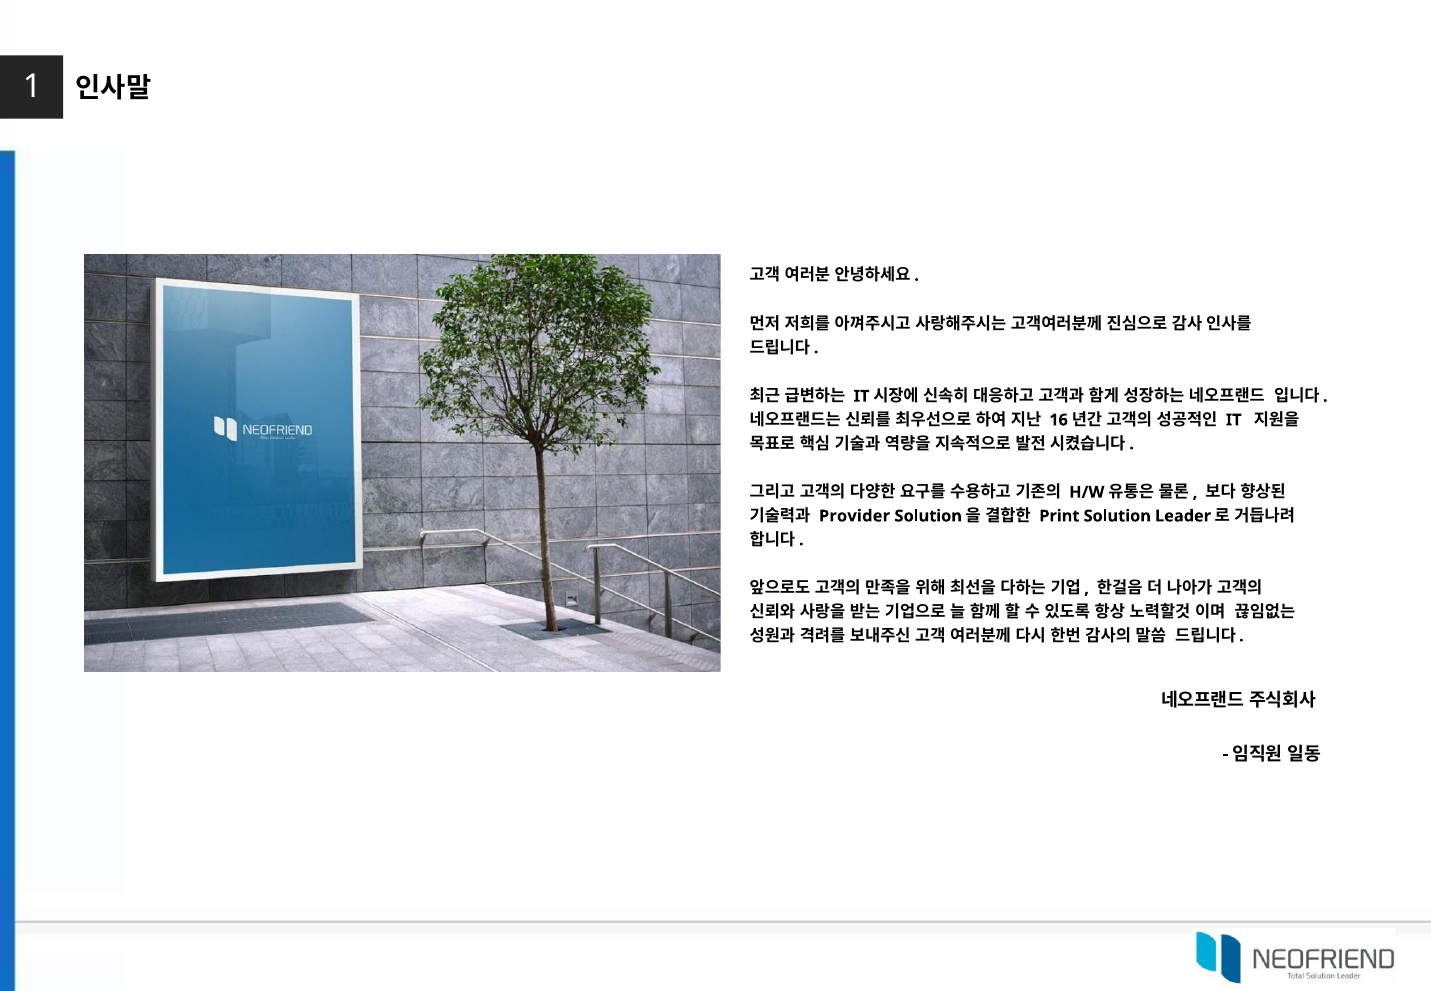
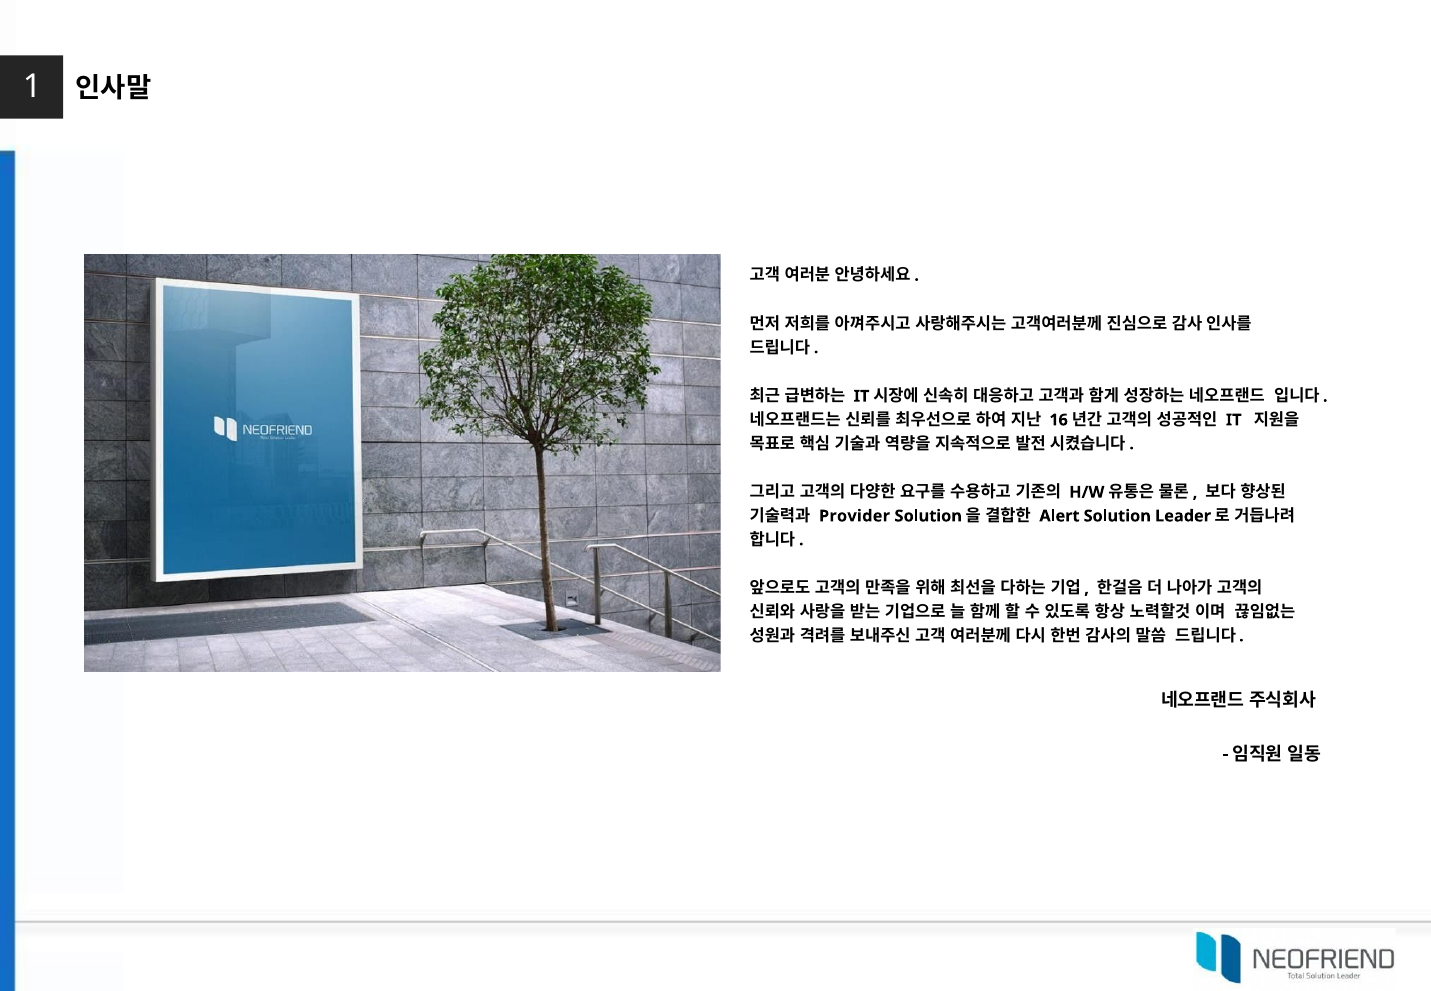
Print: Print -> Alert (1059, 516)
